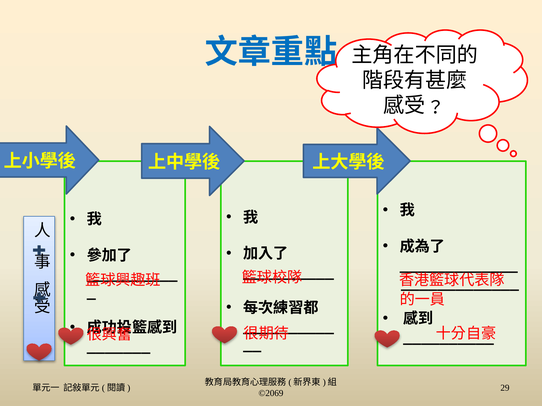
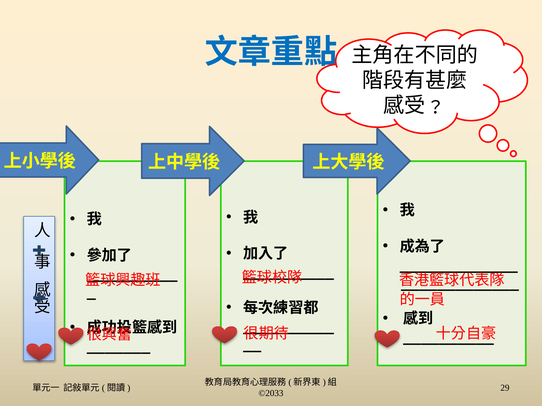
©2069: ©2069 -> ©2033 (271, 394)
